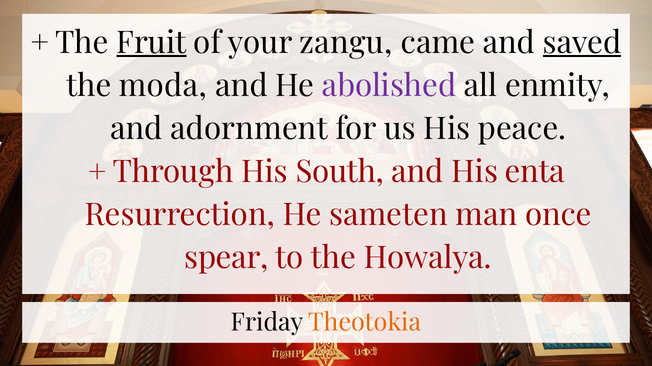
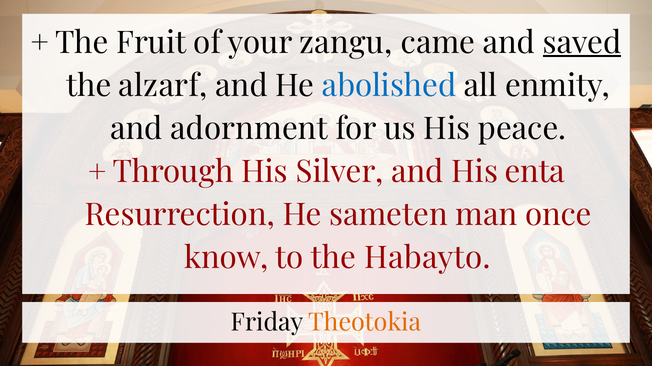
Fruit underline: present -> none (151, 43)
moda: moda -> alzarf (163, 86)
abolished colour: purple -> blue (389, 86)
South: South -> Silver (340, 172)
spear: spear -> know (226, 258)
Howalya: Howalya -> Habayto (427, 258)
